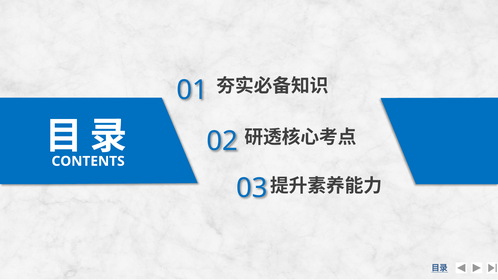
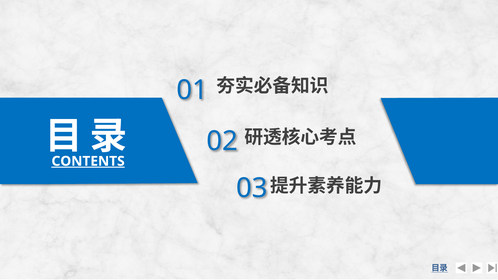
CONTENTS underline: none -> present (88, 161)
